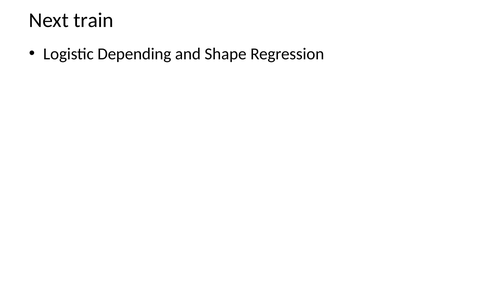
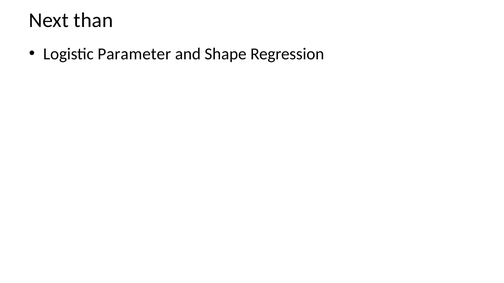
train: train -> than (93, 20)
Depending: Depending -> Parameter (134, 54)
